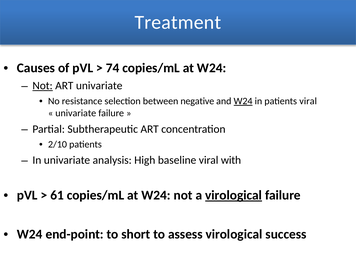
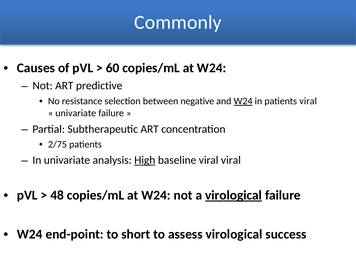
Treatment: Treatment -> Commonly (178, 22)
74: 74 -> 60 (113, 68)
Not underline: present -> none (43, 86)
ART univariate: univariate -> predictive (99, 86)
2/10: 2/10 -> 2/75 (57, 144)
High underline: none -> present (145, 160)
viral with: with -> viral (231, 160)
61: 61 -> 48 (57, 195)
